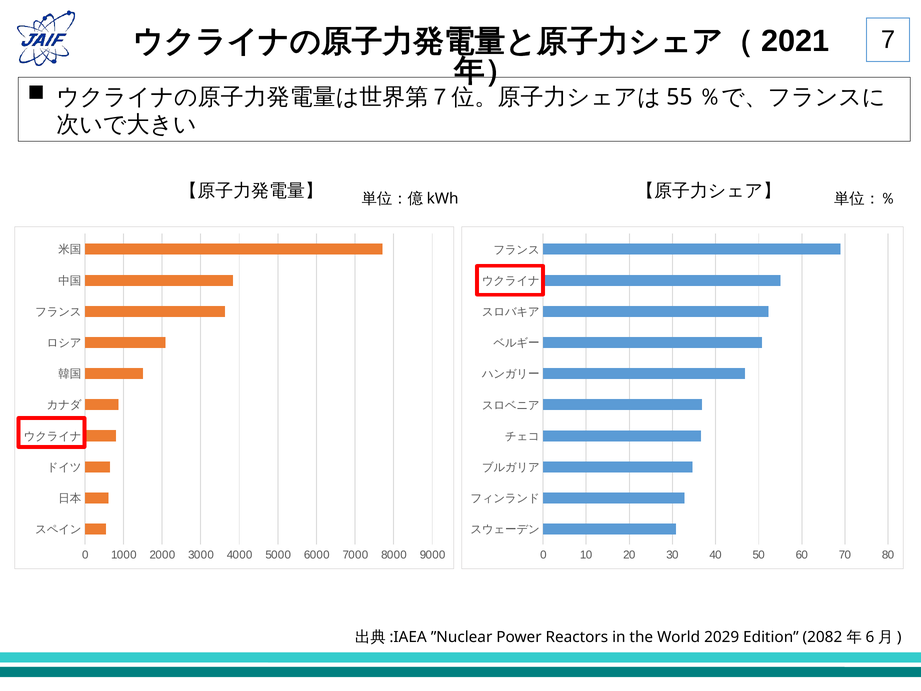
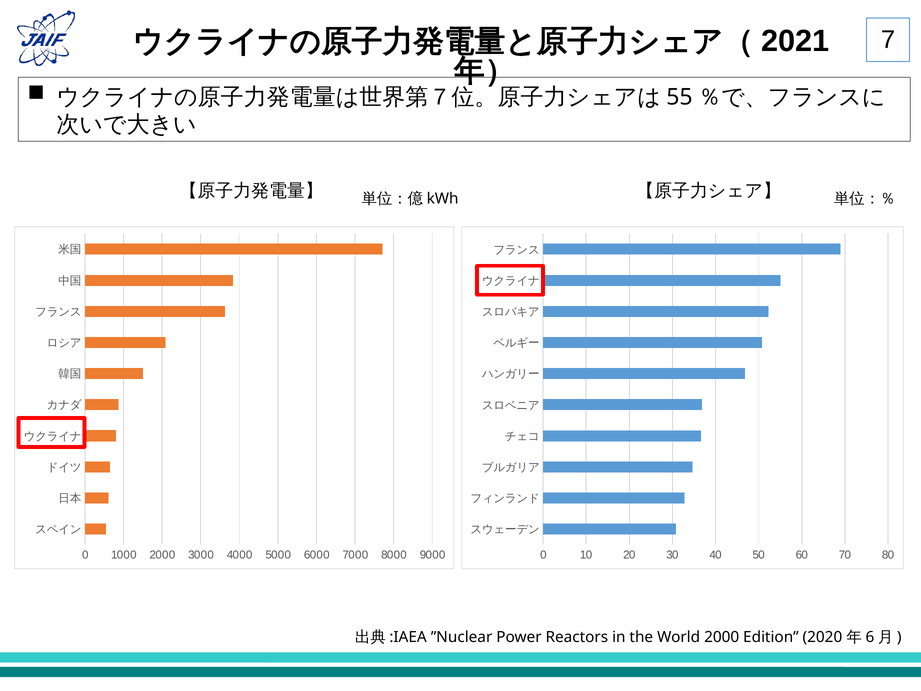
World 2029: 2029 -> 2000 (722, 637)
2082: 2082 -> 2020 (822, 637)
